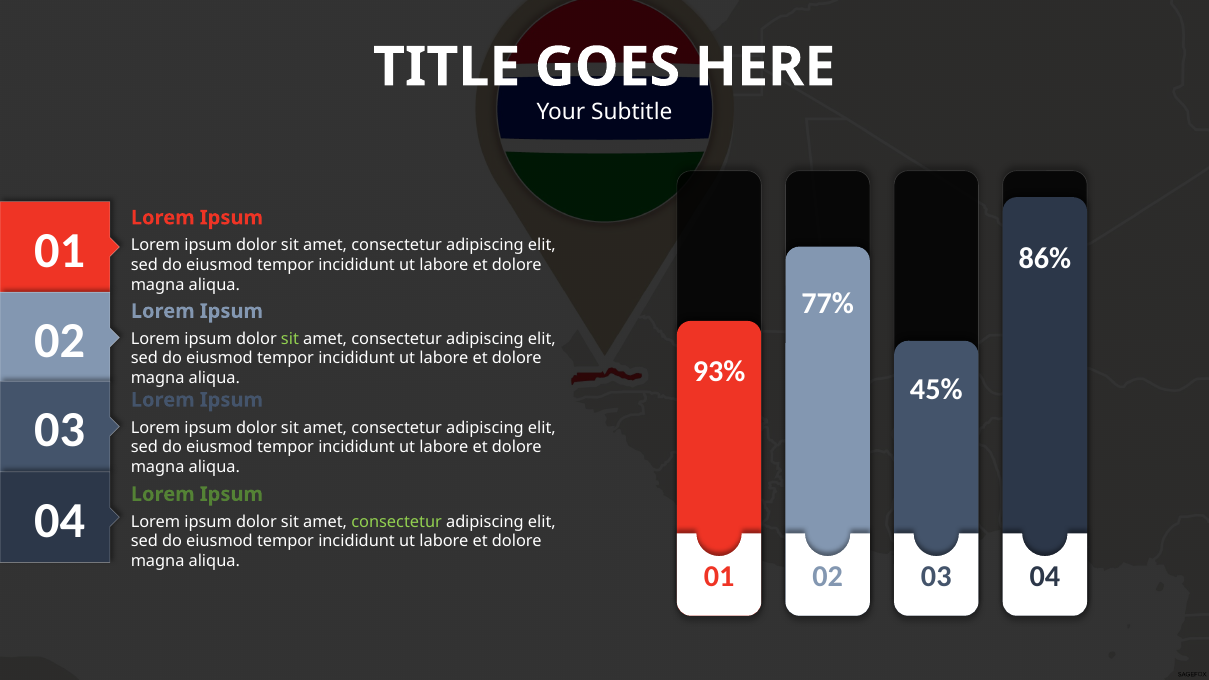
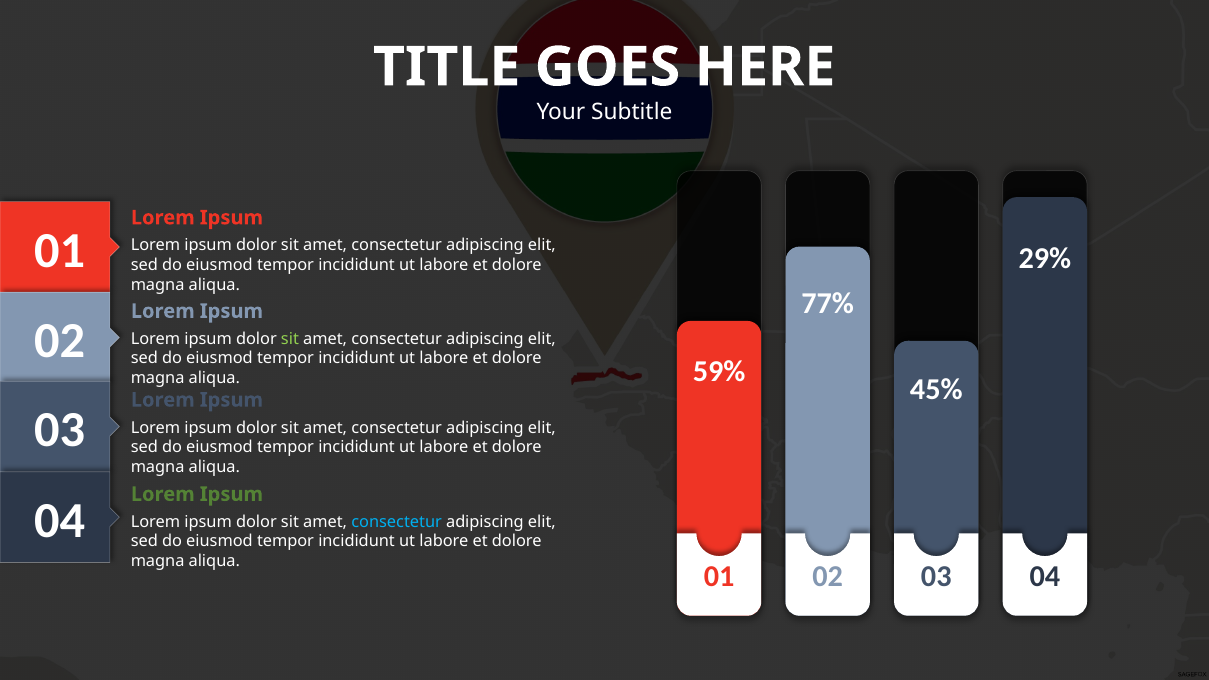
86%: 86% -> 29% (1045, 259)
93%: 93% -> 59% (719, 372)
consectetur colour: light green -> light blue (397, 522)
